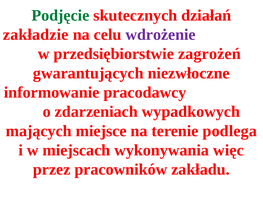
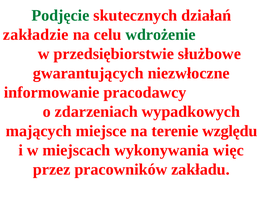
wdrożenie colour: purple -> green (161, 35)
zagrożeń: zagrożeń -> służbowe (209, 54)
podlega: podlega -> względu (230, 131)
